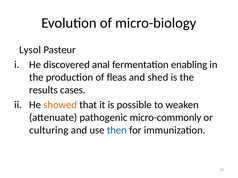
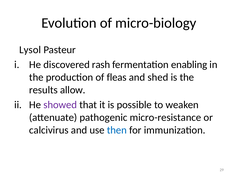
anal: anal -> rash (101, 65)
cases: cases -> allow (73, 90)
showed colour: orange -> purple (60, 105)
micro-commonly: micro-commonly -> micro-resistance (165, 118)
culturing: culturing -> calcivirus (49, 130)
